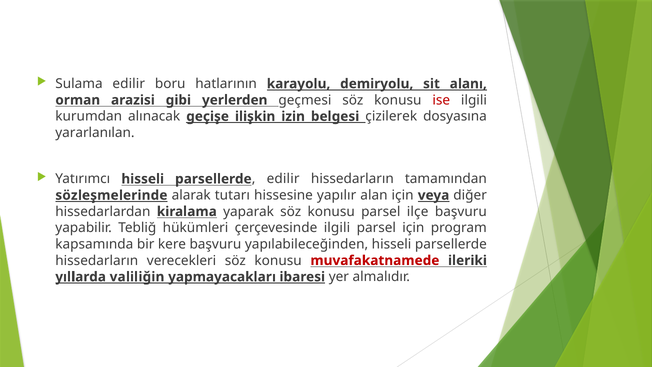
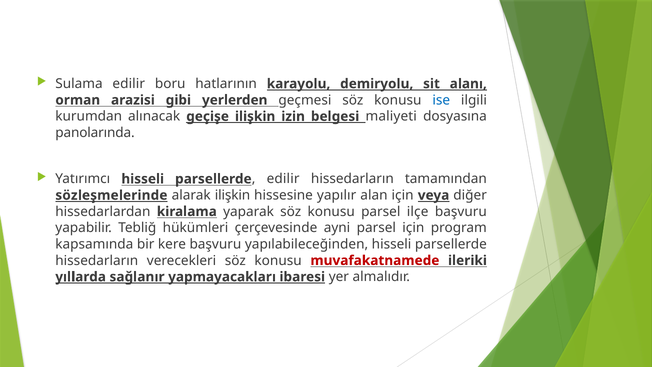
ise colour: red -> blue (441, 100)
çizilerek: çizilerek -> maliyeti (391, 116)
yararlanılan: yararlanılan -> panolarında (95, 133)
alarak tutarı: tutarı -> ilişkin (232, 195)
çerçevesinde ilgili: ilgili -> ayni (337, 228)
valiliğin: valiliğin -> sağlanır (137, 277)
